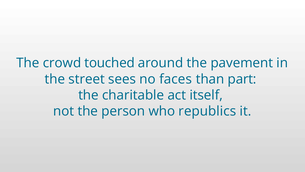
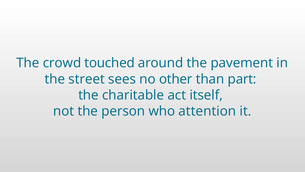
faces: faces -> other (176, 79)
republics: republics -> attention (207, 111)
